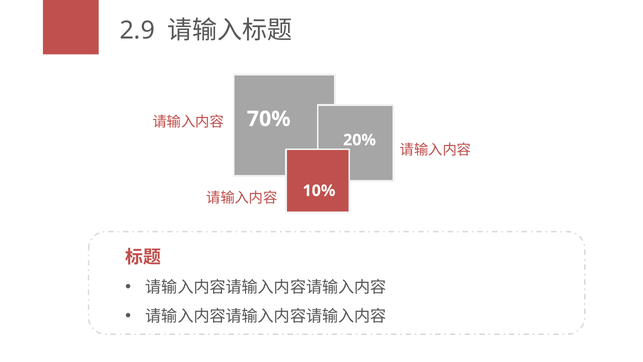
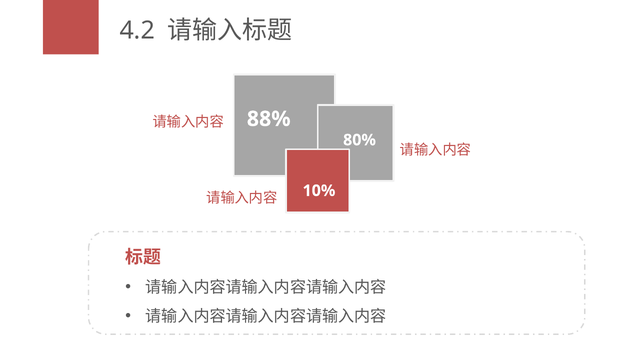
2.9: 2.9 -> 4.2 (137, 31)
70%: 70% -> 88% (269, 119)
20%: 20% -> 80% (359, 140)
